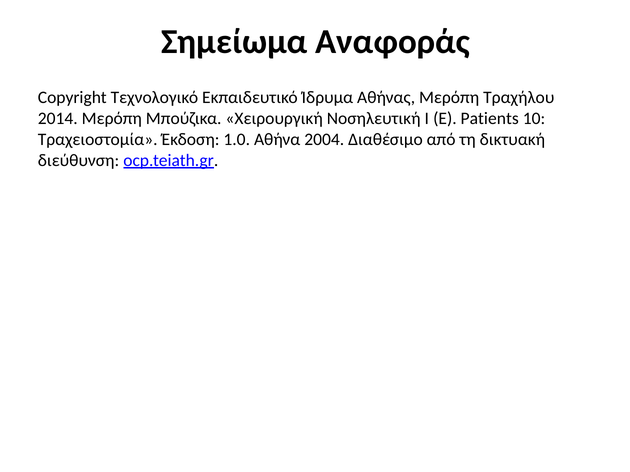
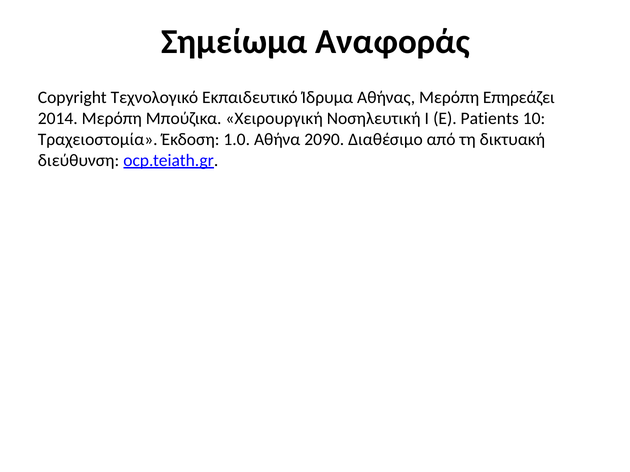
Τραχήλου: Τραχήλου -> Επηρεάζει (519, 97)
2004: 2004 -> 2090 (324, 139)
